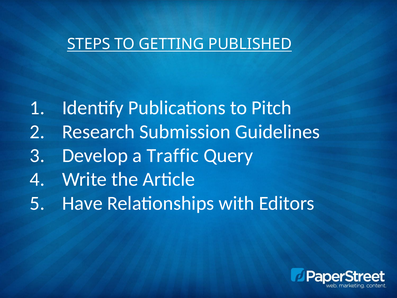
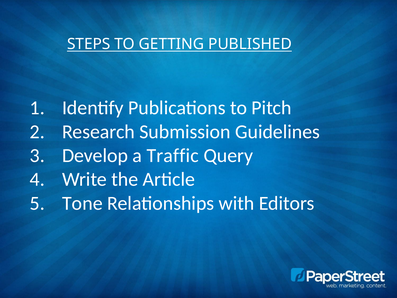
Have: Have -> Tone (82, 203)
